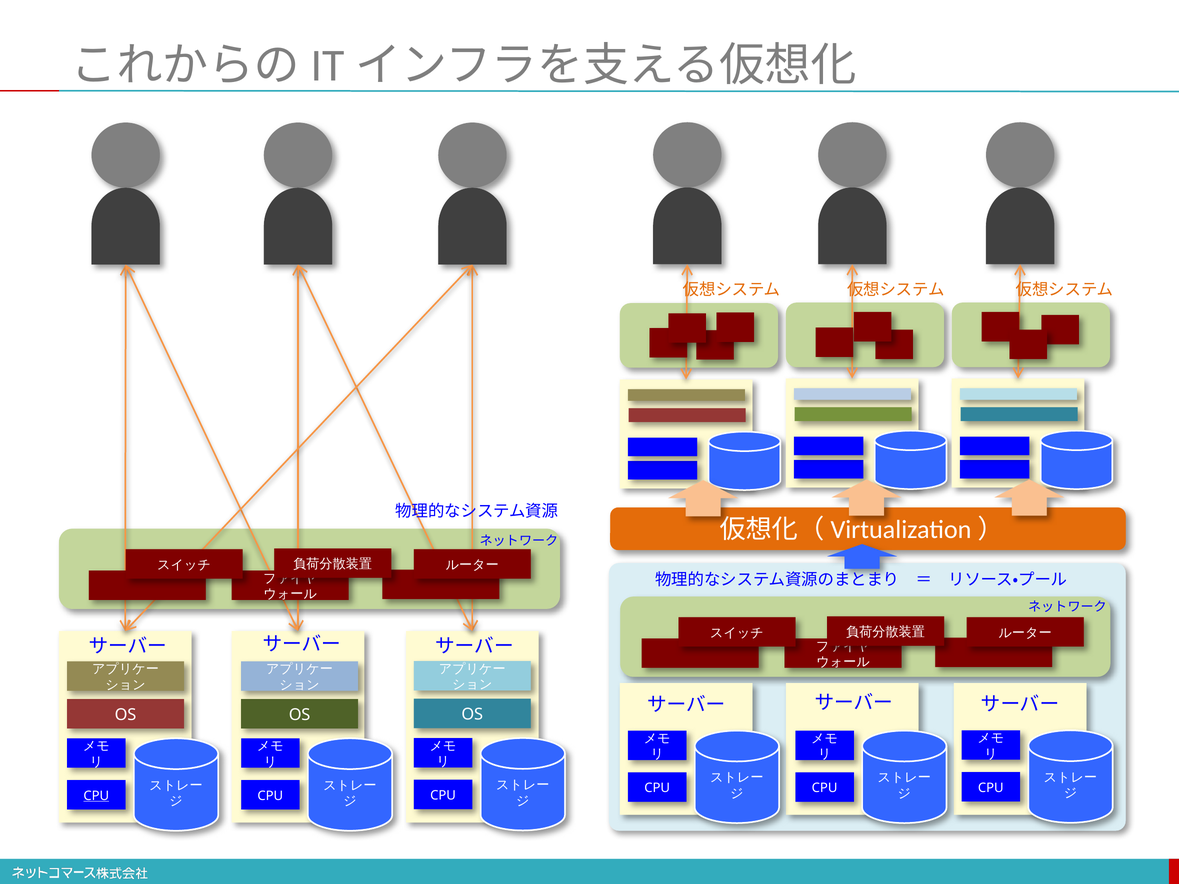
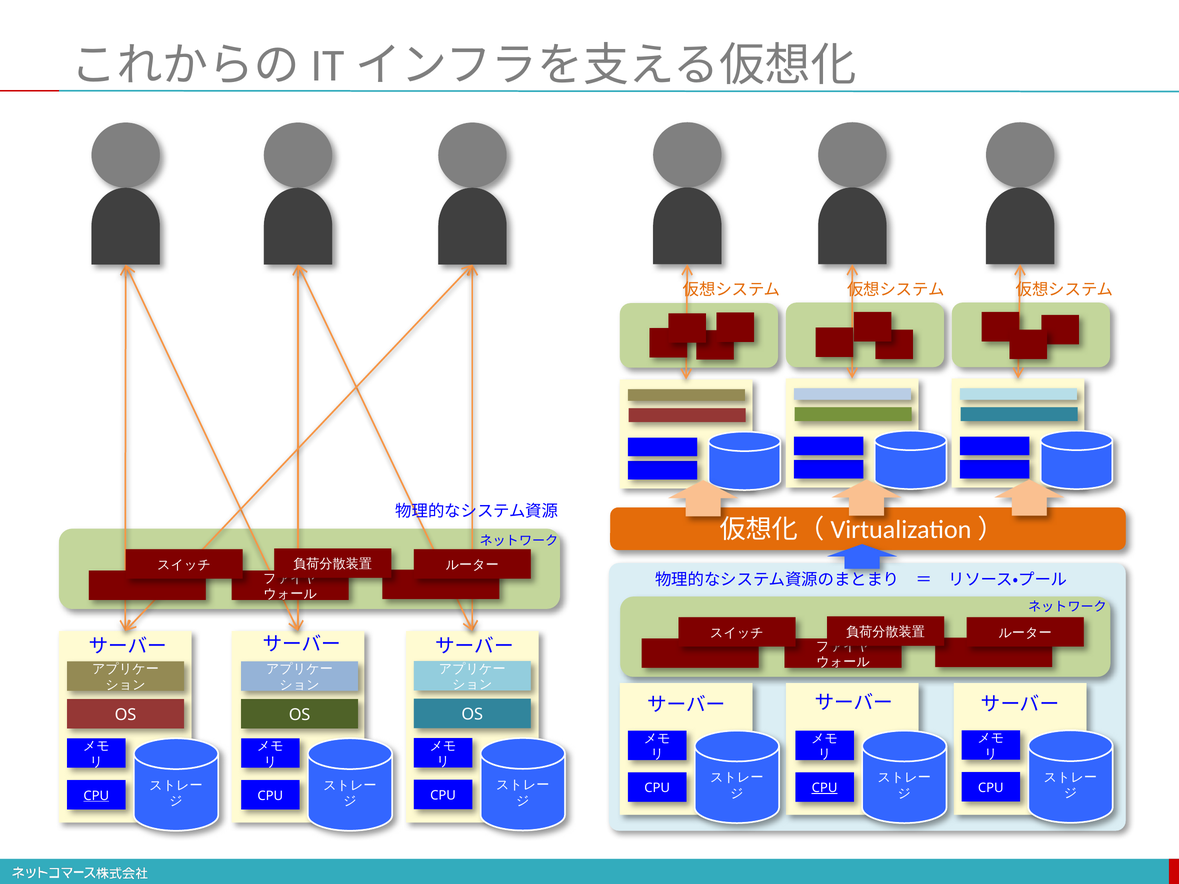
CPU underline: none -> present (825, 788)
